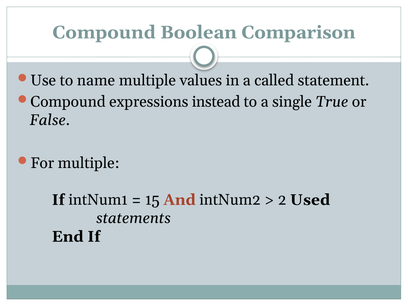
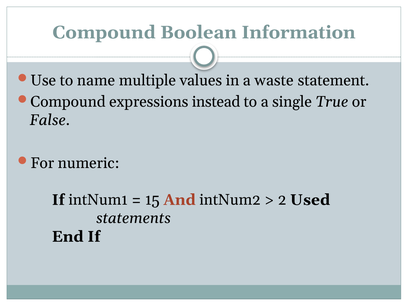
Comparison: Comparison -> Information (298, 32)
called: called -> waste (274, 80)
For multiple: multiple -> numeric (89, 163)
